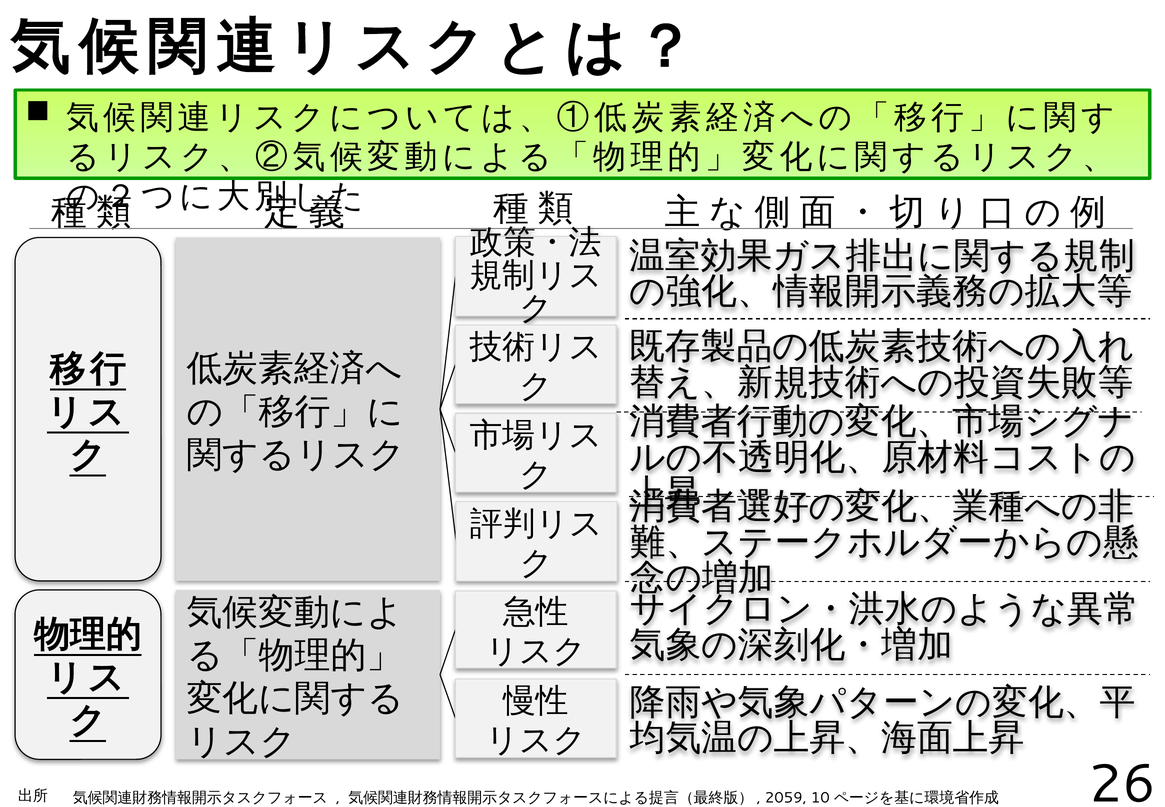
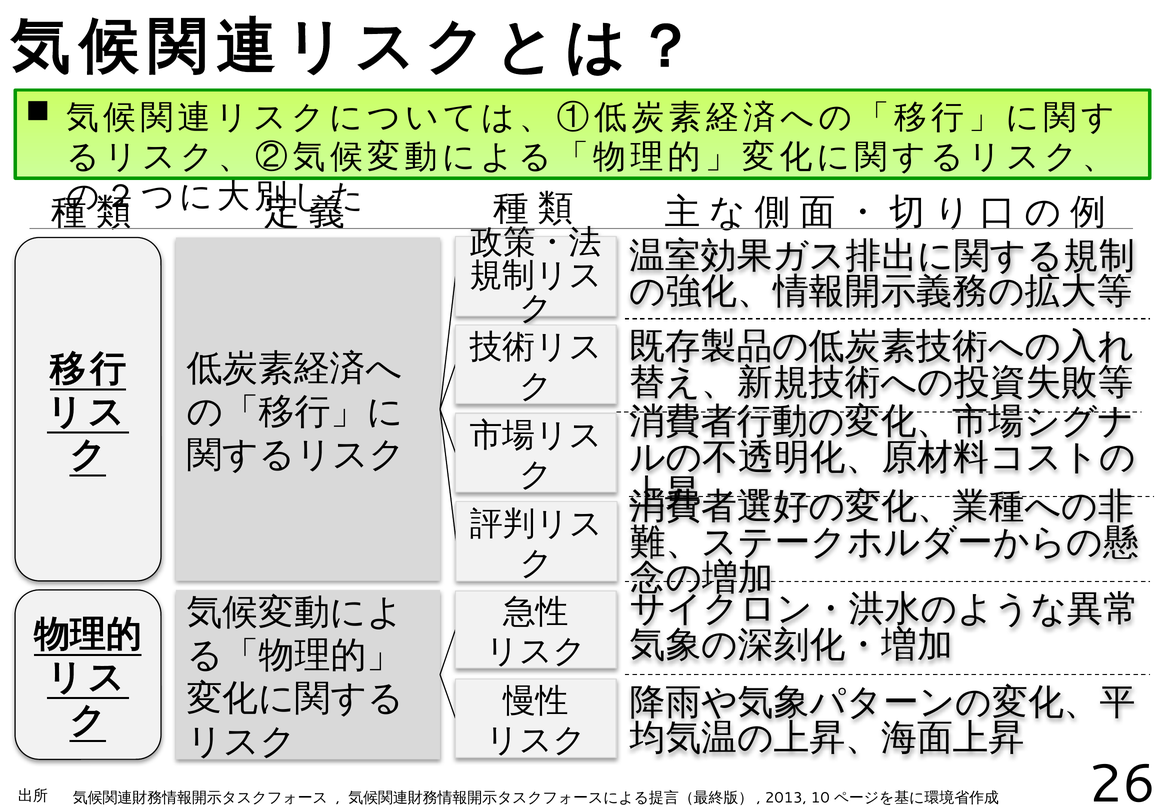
2059: 2059 -> 2013 (786, 797)
